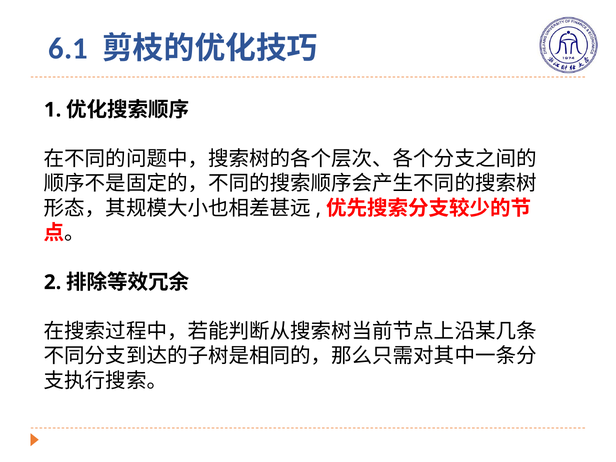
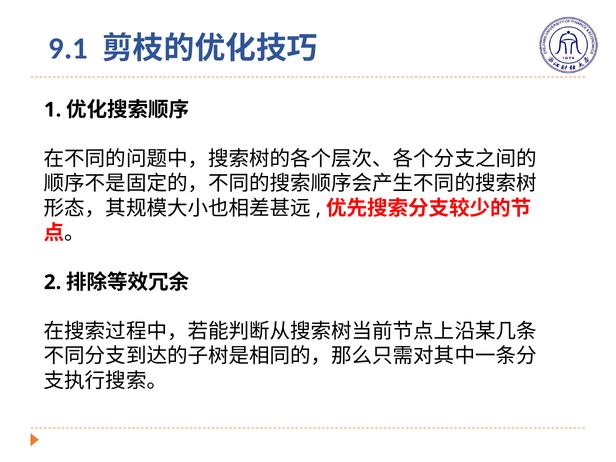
6.1: 6.1 -> 9.1 (68, 49)
